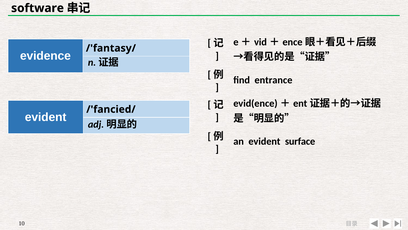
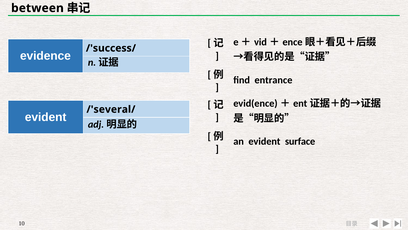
software: software -> between (37, 8)
/'fantasy/: /'fantasy/ -> /'success/ (111, 48)
/'fancied/: /'fancied/ -> /'several/ (111, 109)
